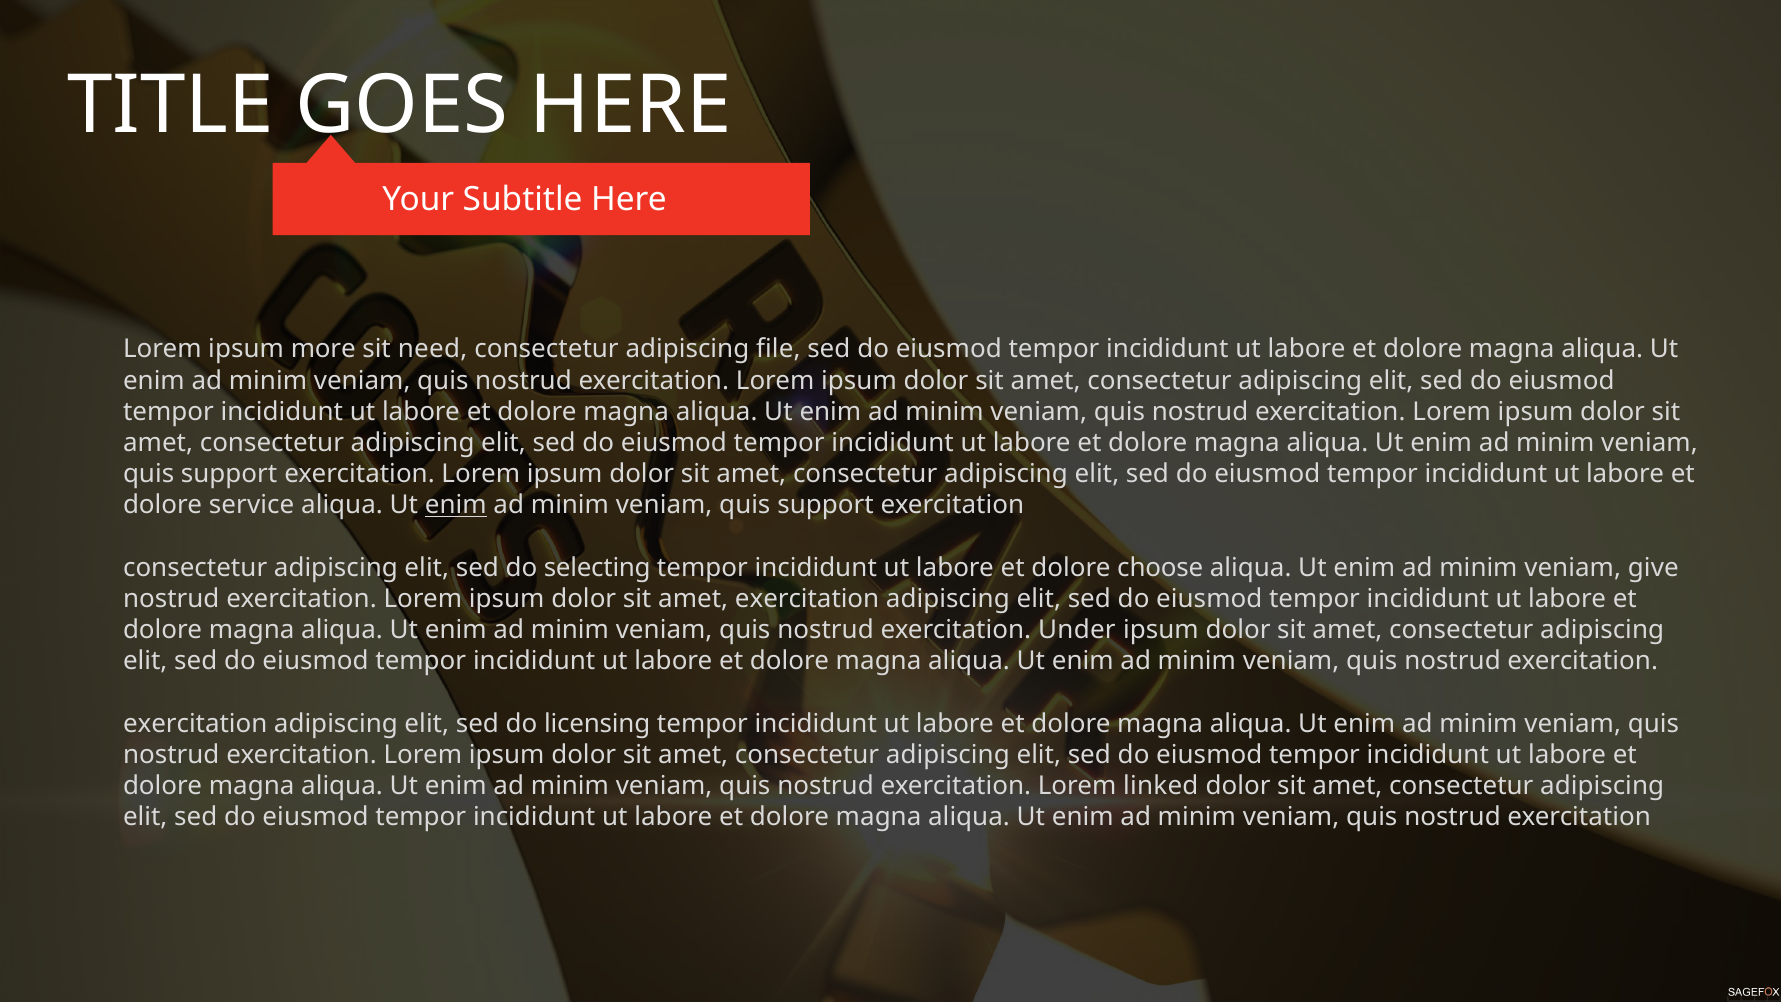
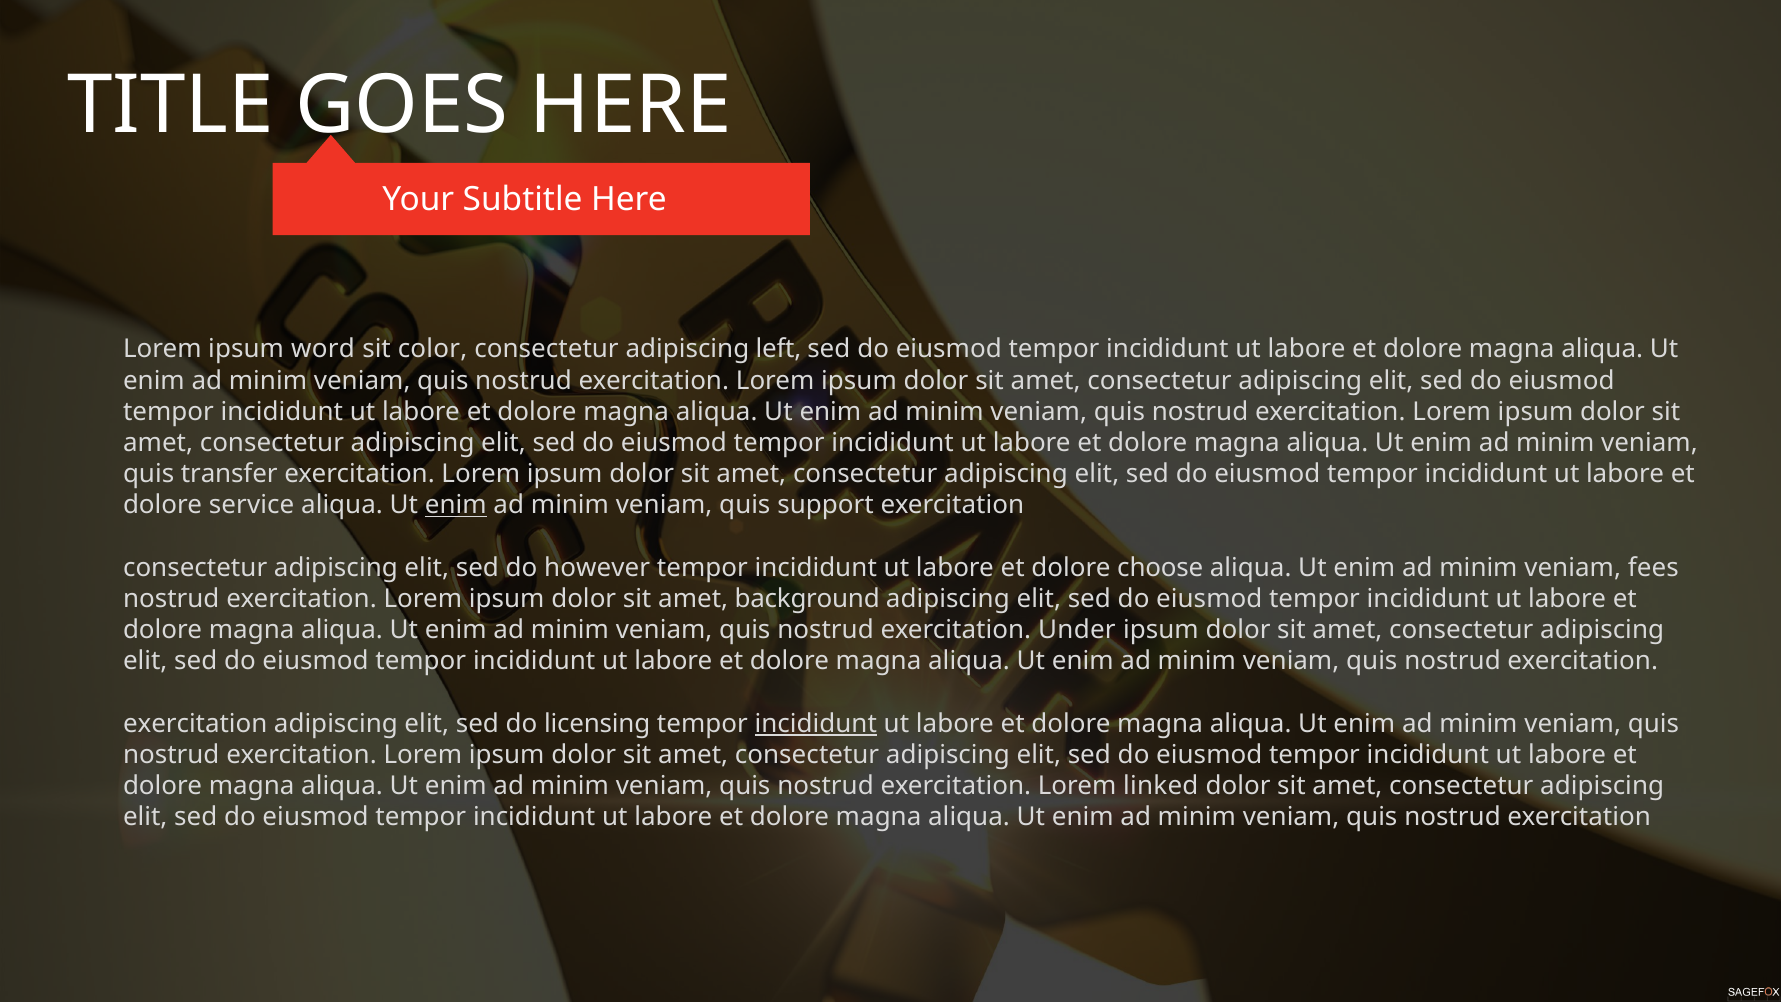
more: more -> word (323, 349)
need: need -> color (433, 349)
file: file -> left (779, 349)
support: support -> transfer (229, 474)
selecting: selecting -> however (597, 568)
give: give -> fees (1653, 568)
amet exercitation: exercitation -> background (807, 599)
incididunt underline: none -> present (816, 724)
